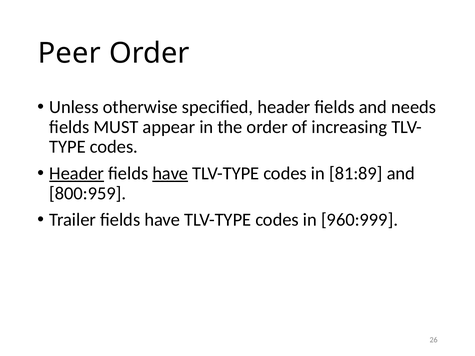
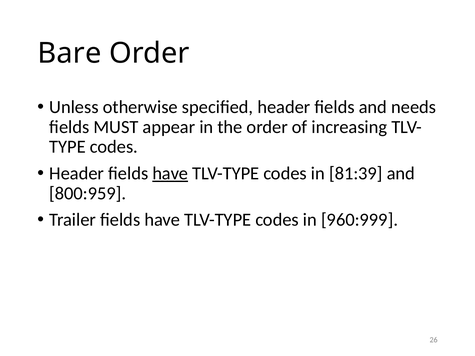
Peer: Peer -> Bare (69, 53)
Header underline: present -> none (77, 174)
81:89: 81:89 -> 81:39 (356, 174)
